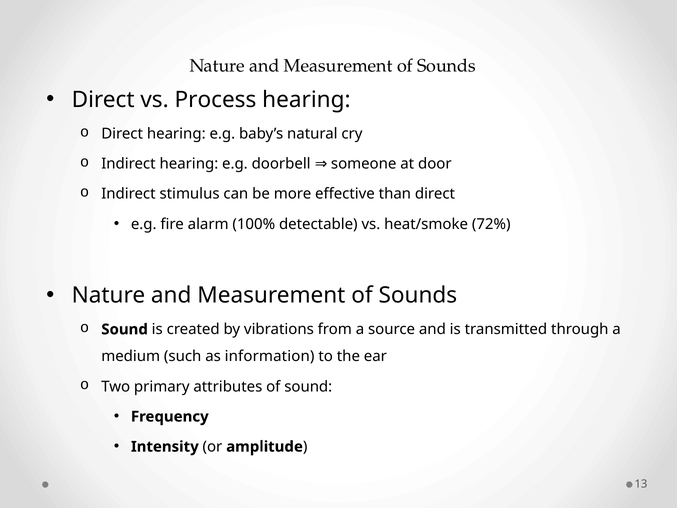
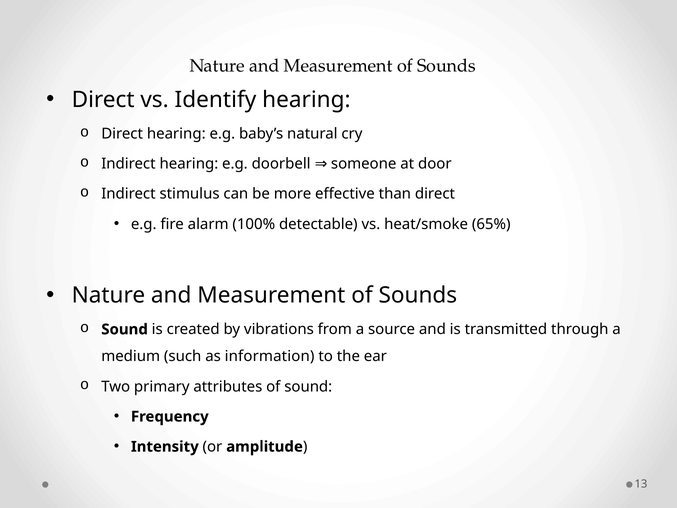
Process: Process -> Identify (215, 100)
72%: 72% -> 65% (491, 224)
